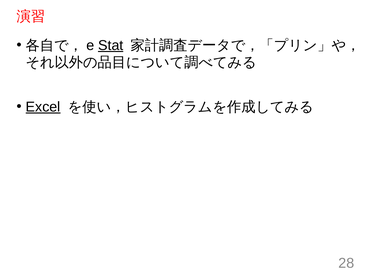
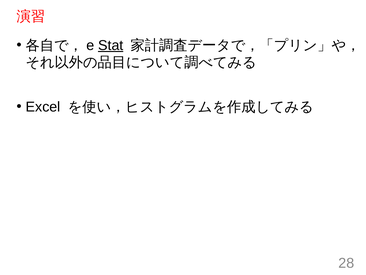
Excel underline: present -> none (43, 107)
